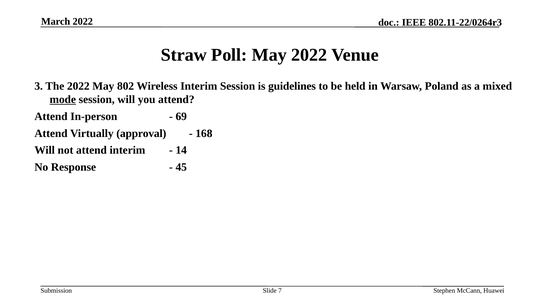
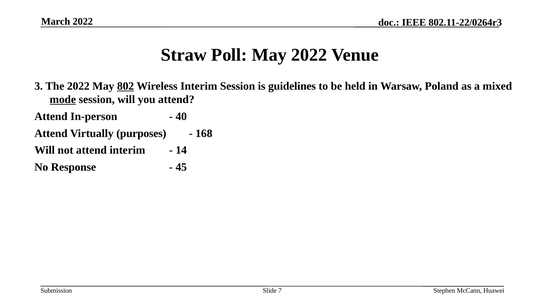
802 underline: none -> present (126, 86)
69: 69 -> 40 (181, 117)
approval: approval -> purposes (141, 134)
